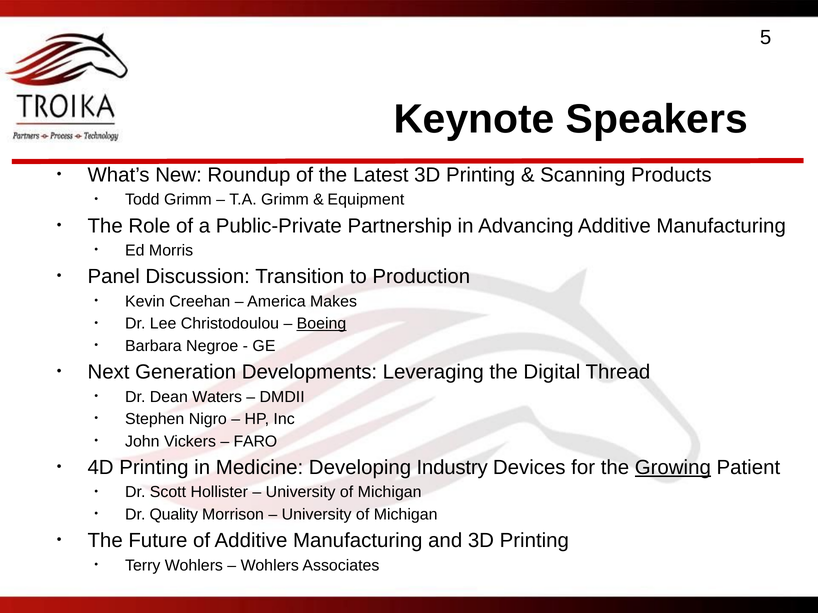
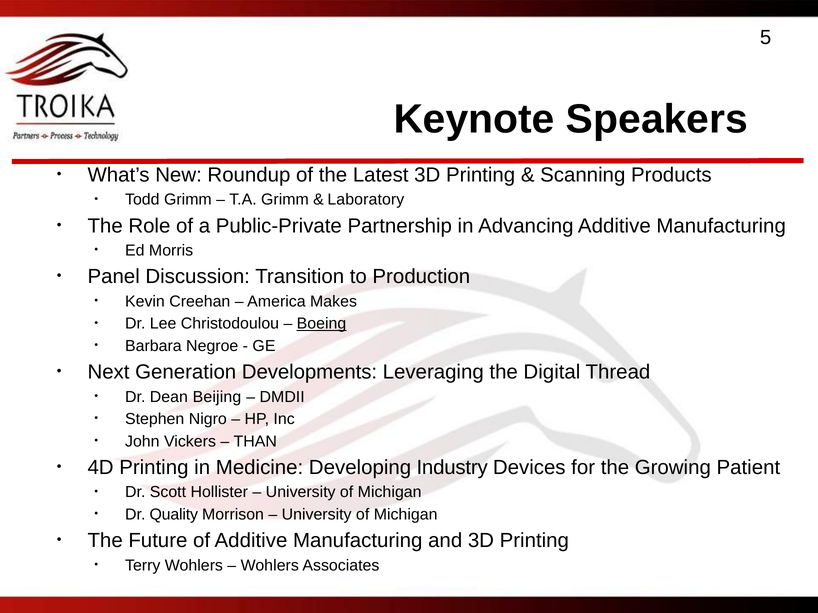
Equipment: Equipment -> Laboratory (366, 200)
Waters: Waters -> Beijing (217, 397)
FARO: FARO -> THAN (255, 442)
Growing underline: present -> none (673, 468)
